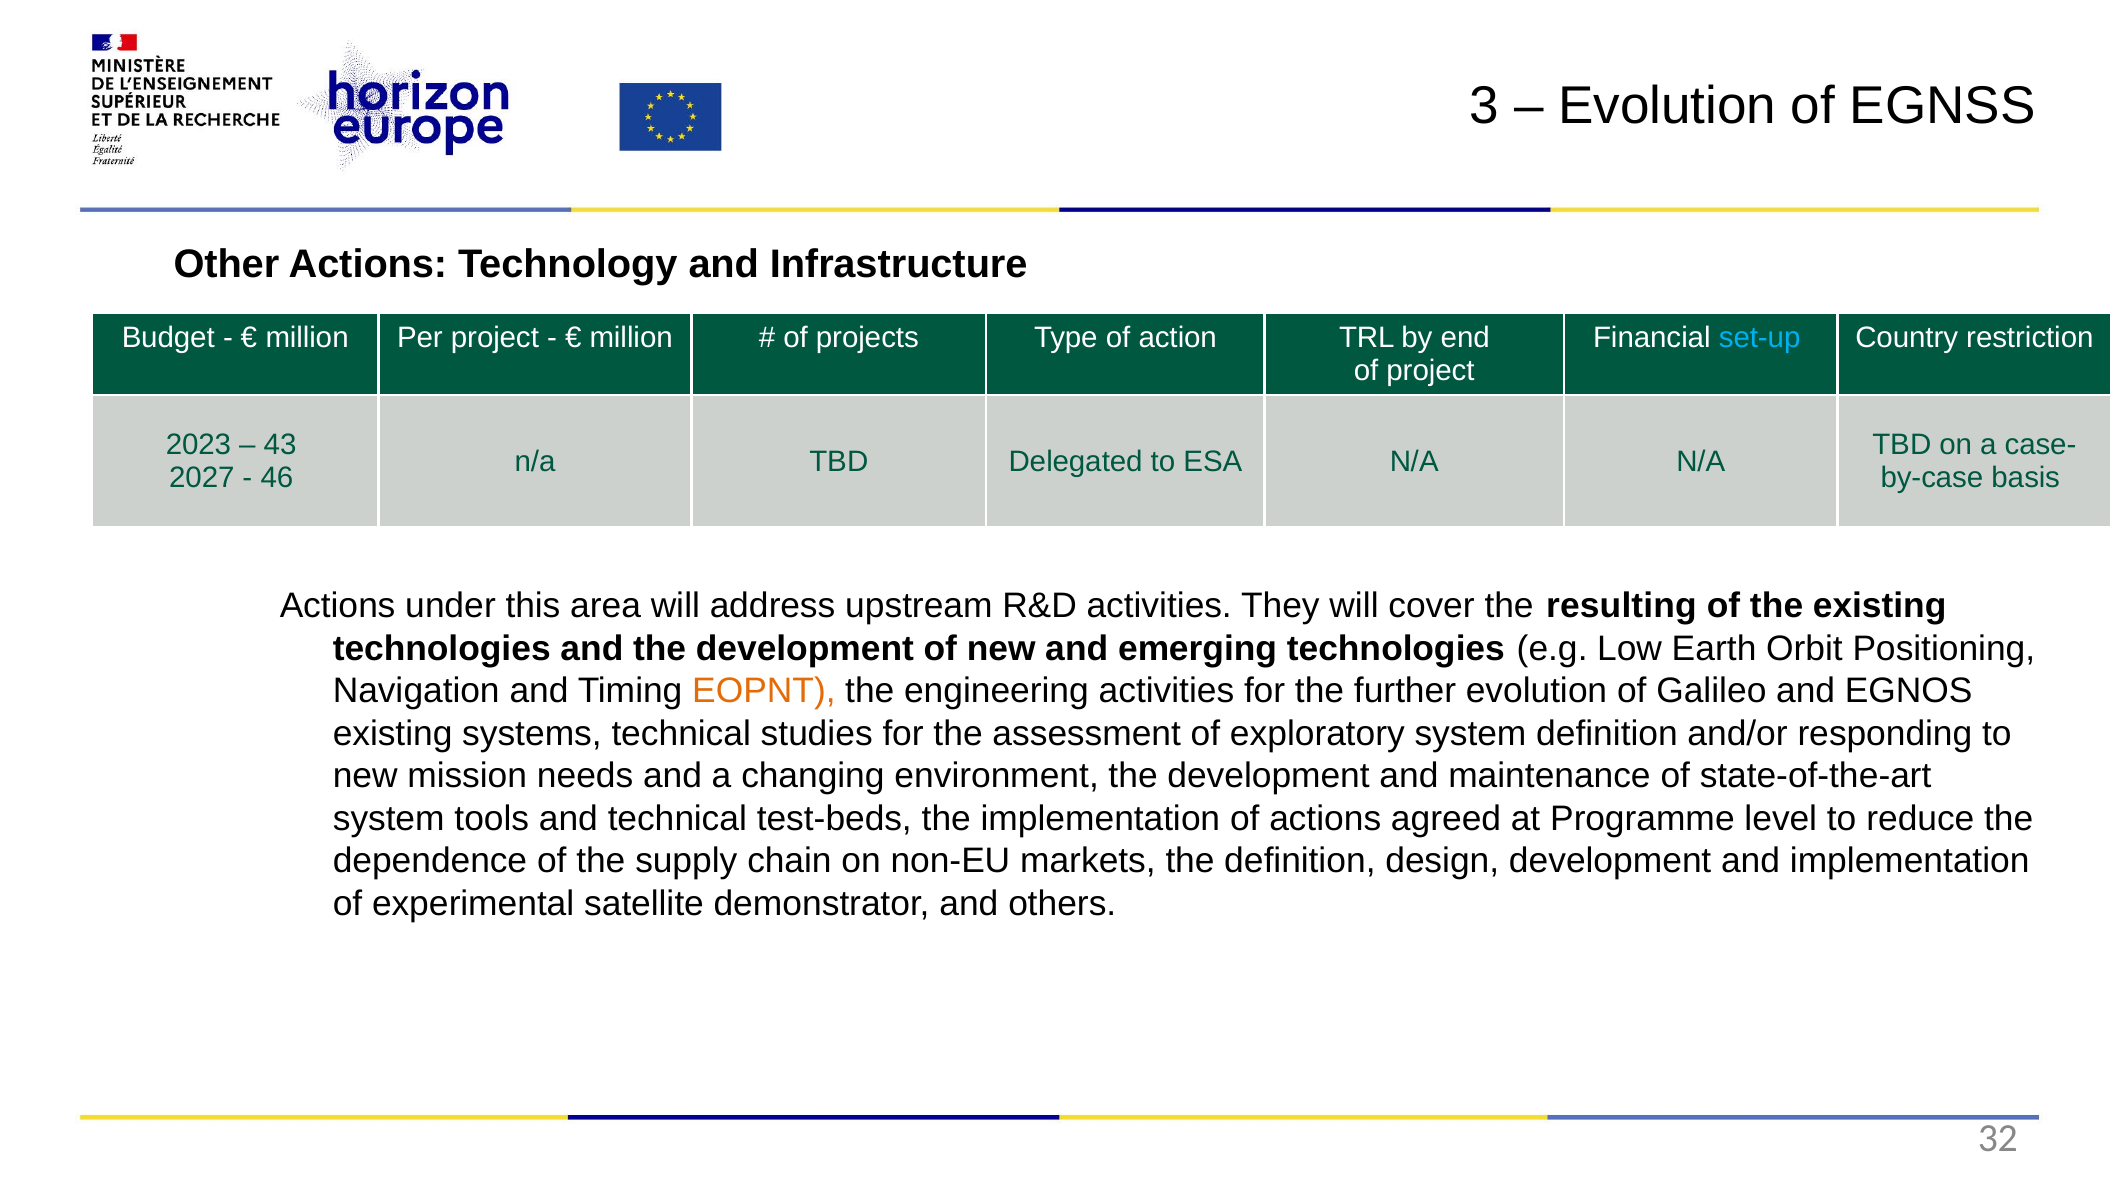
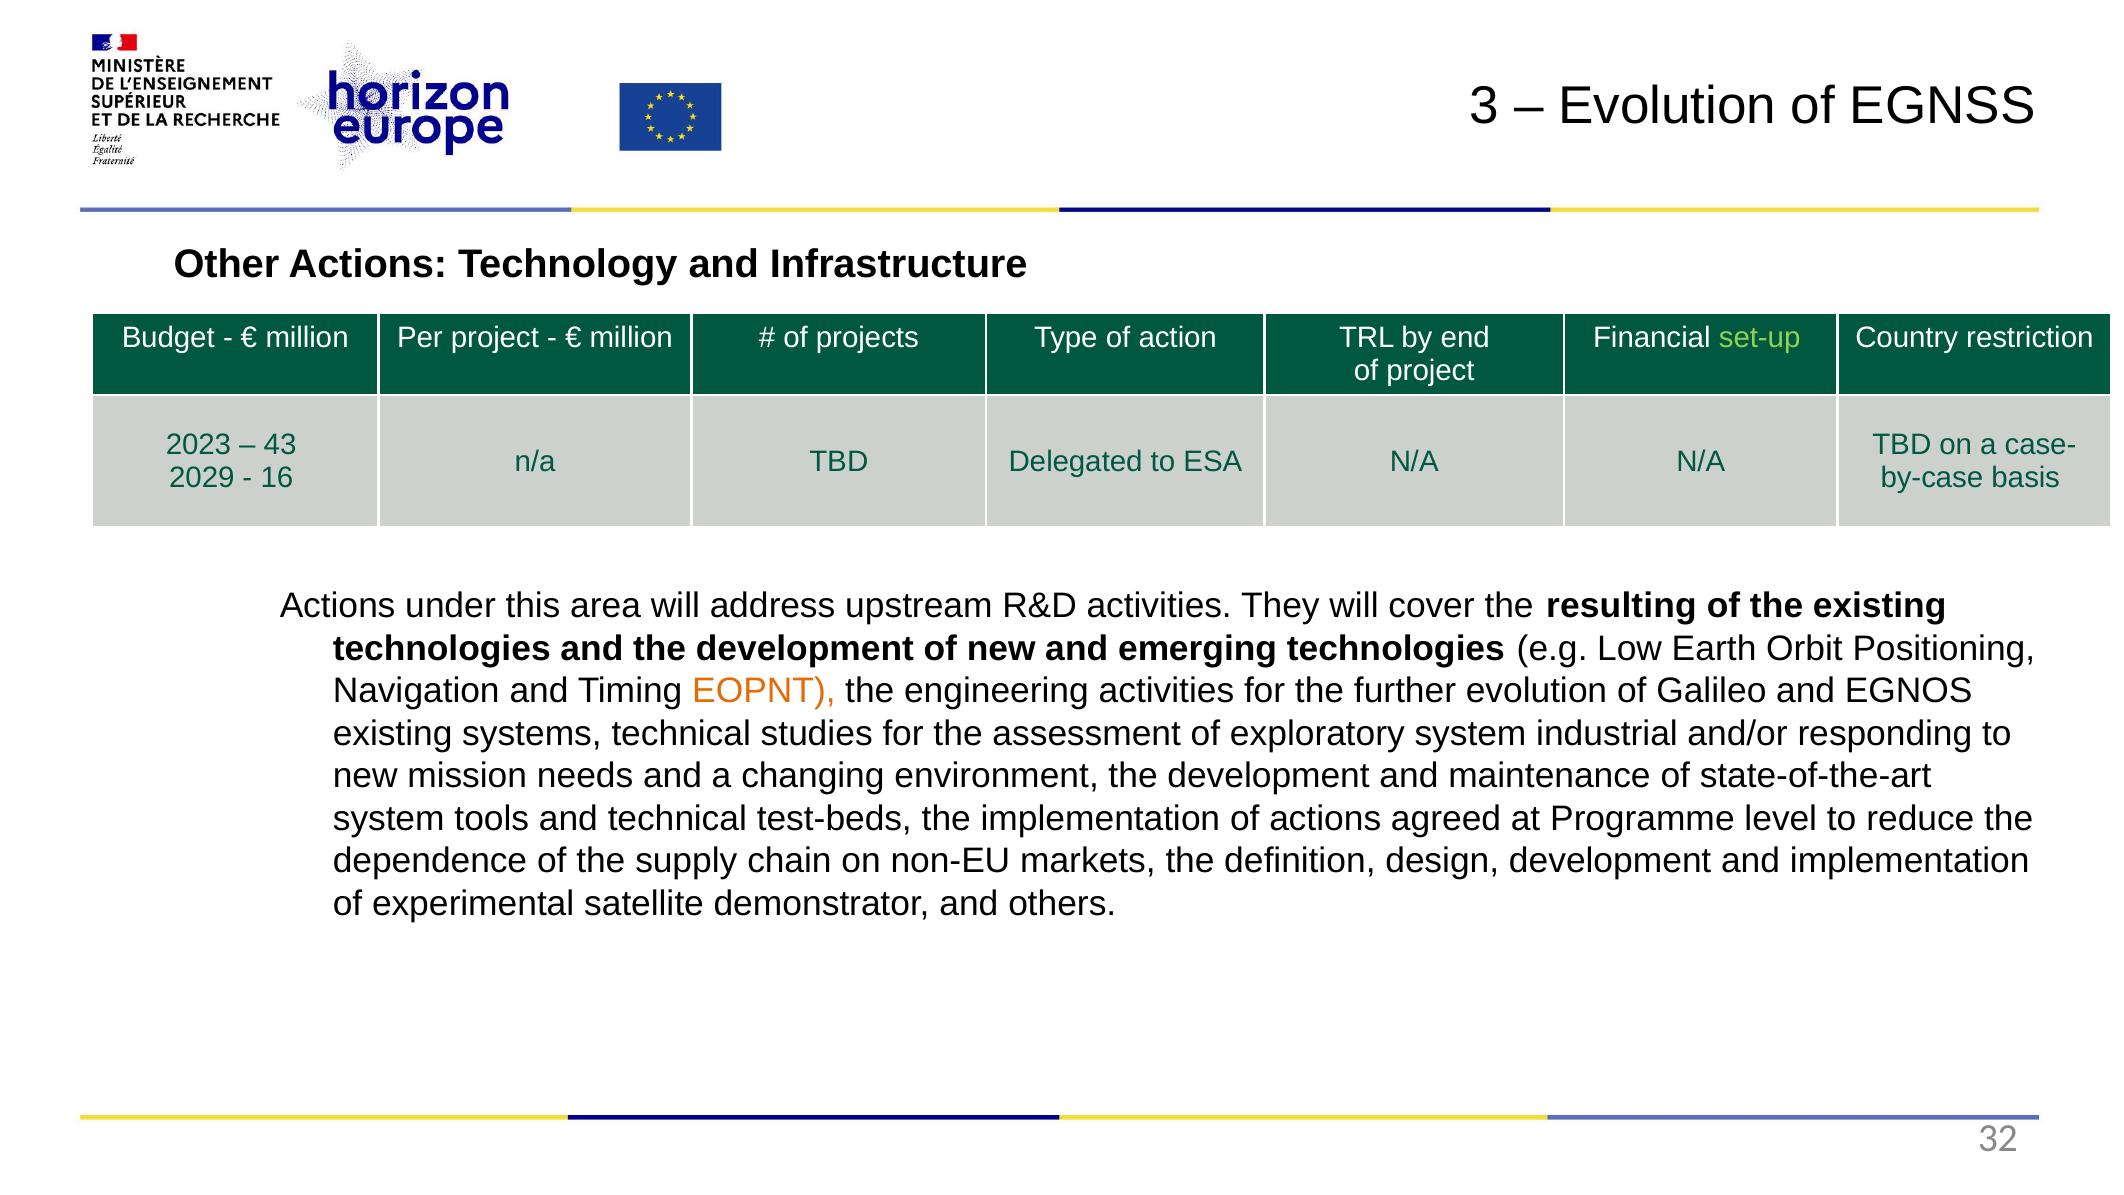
set-up colour: light blue -> light green (1760, 338)
2027: 2027 -> 2029 (202, 478)
46: 46 -> 16 (277, 478)
system definition: definition -> industrial (1607, 734)
